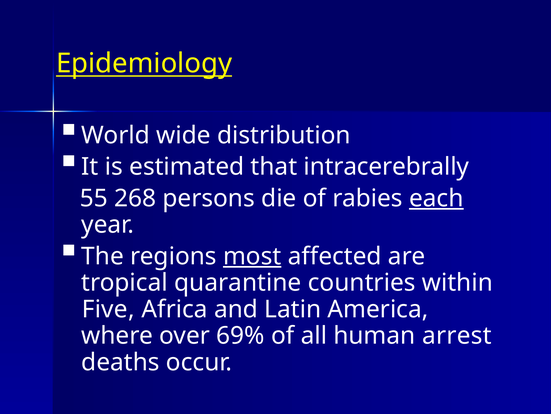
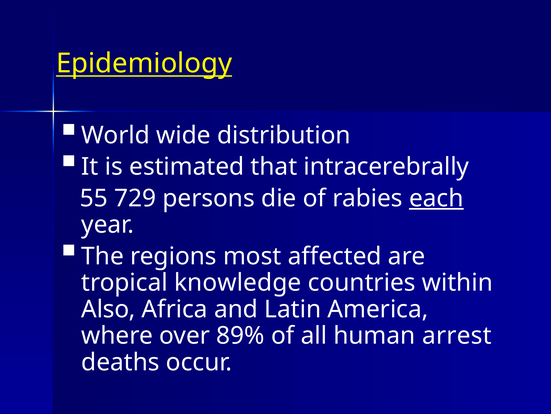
268: 268 -> 729 (135, 198)
most underline: present -> none (252, 256)
quarantine: quarantine -> knowledge (238, 282)
Five: Five -> Also (108, 309)
69%: 69% -> 89% (241, 335)
